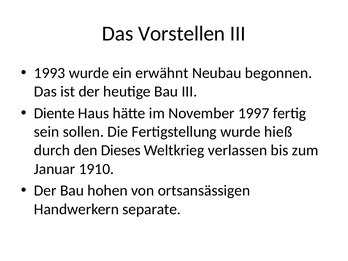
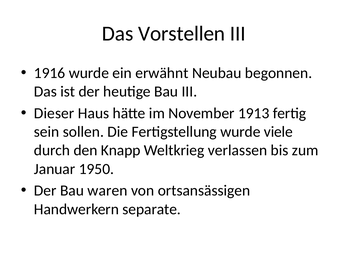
1993: 1993 -> 1916 (50, 73)
Diente: Diente -> Dieser (54, 113)
1997: 1997 -> 1913 (254, 113)
hieß: hieß -> viele (278, 132)
Dieses: Dieses -> Knapp (121, 150)
1910: 1910 -> 1950 (96, 169)
hohen: hohen -> waren (108, 191)
